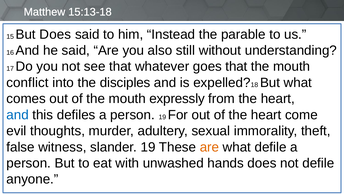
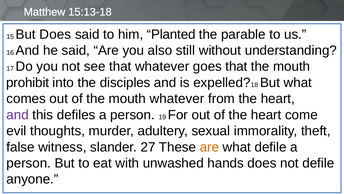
Instead: Instead -> Planted (171, 34)
conflict: conflict -> prohibit (28, 82)
mouth expressly: expressly -> whatever (177, 99)
and colour: blue -> purple (18, 115)
slander 19: 19 -> 27 (148, 147)
